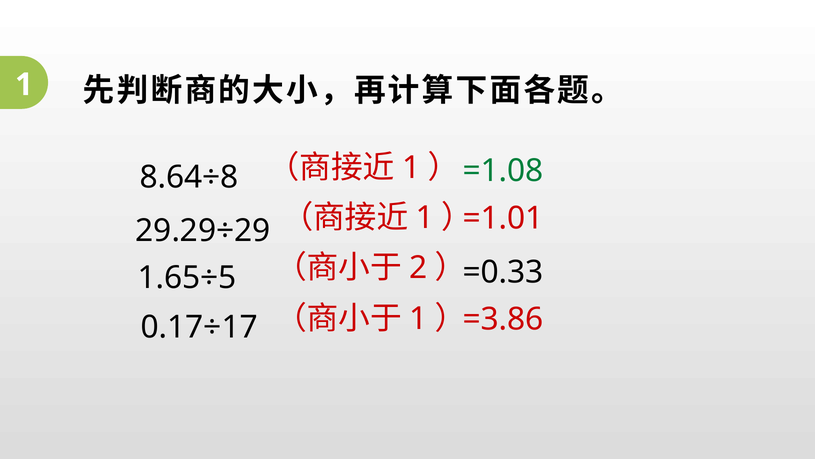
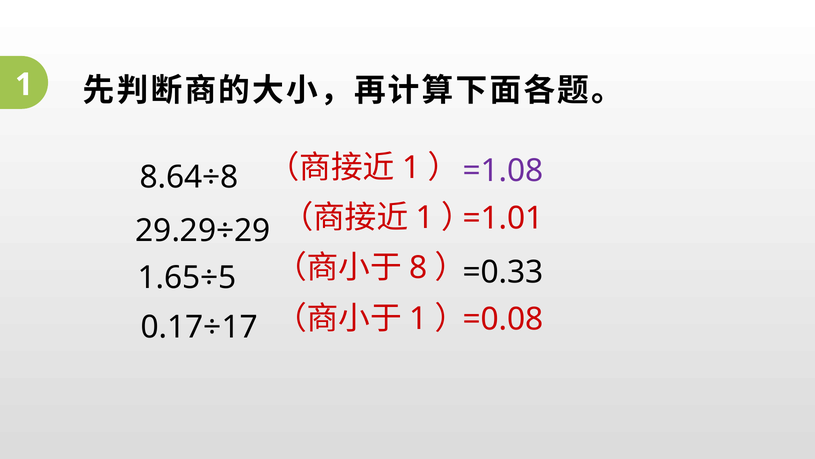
=1.08 colour: green -> purple (503, 170)
2: 2 -> 8 (418, 267)
=3.86: =3.86 -> =0.08 (503, 319)
